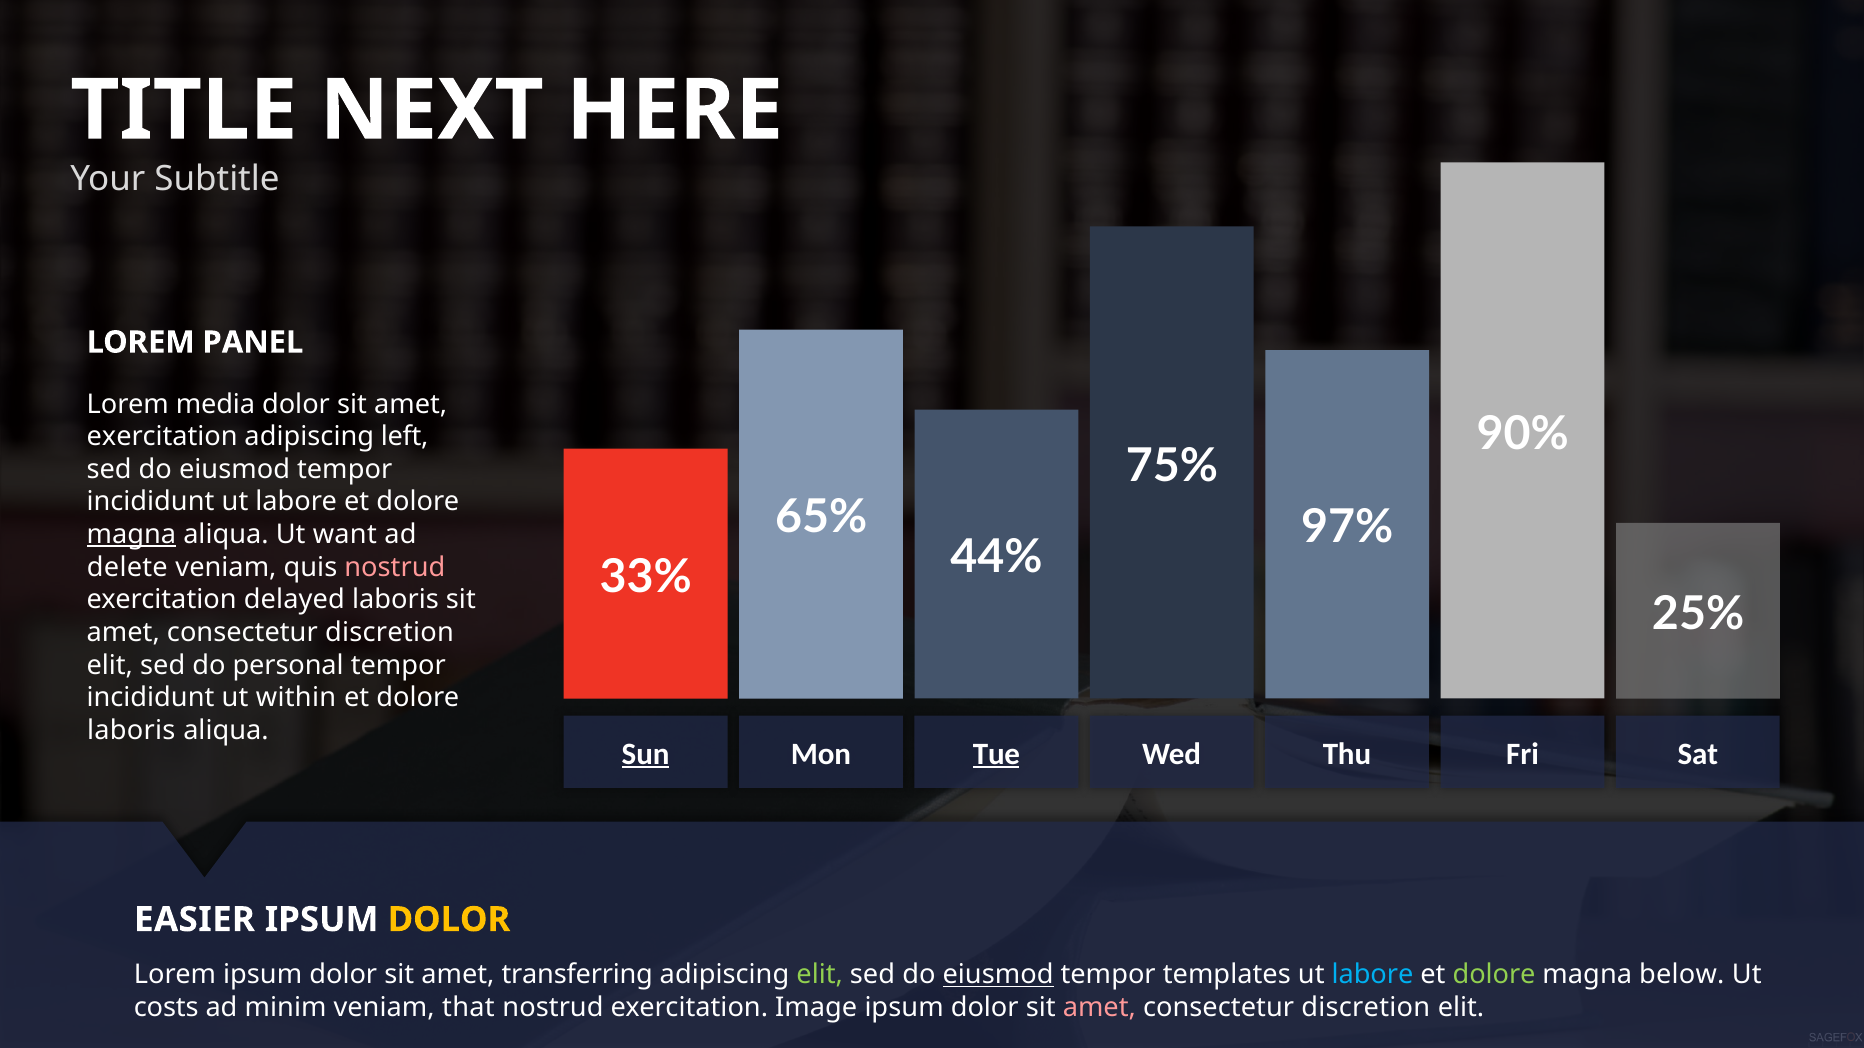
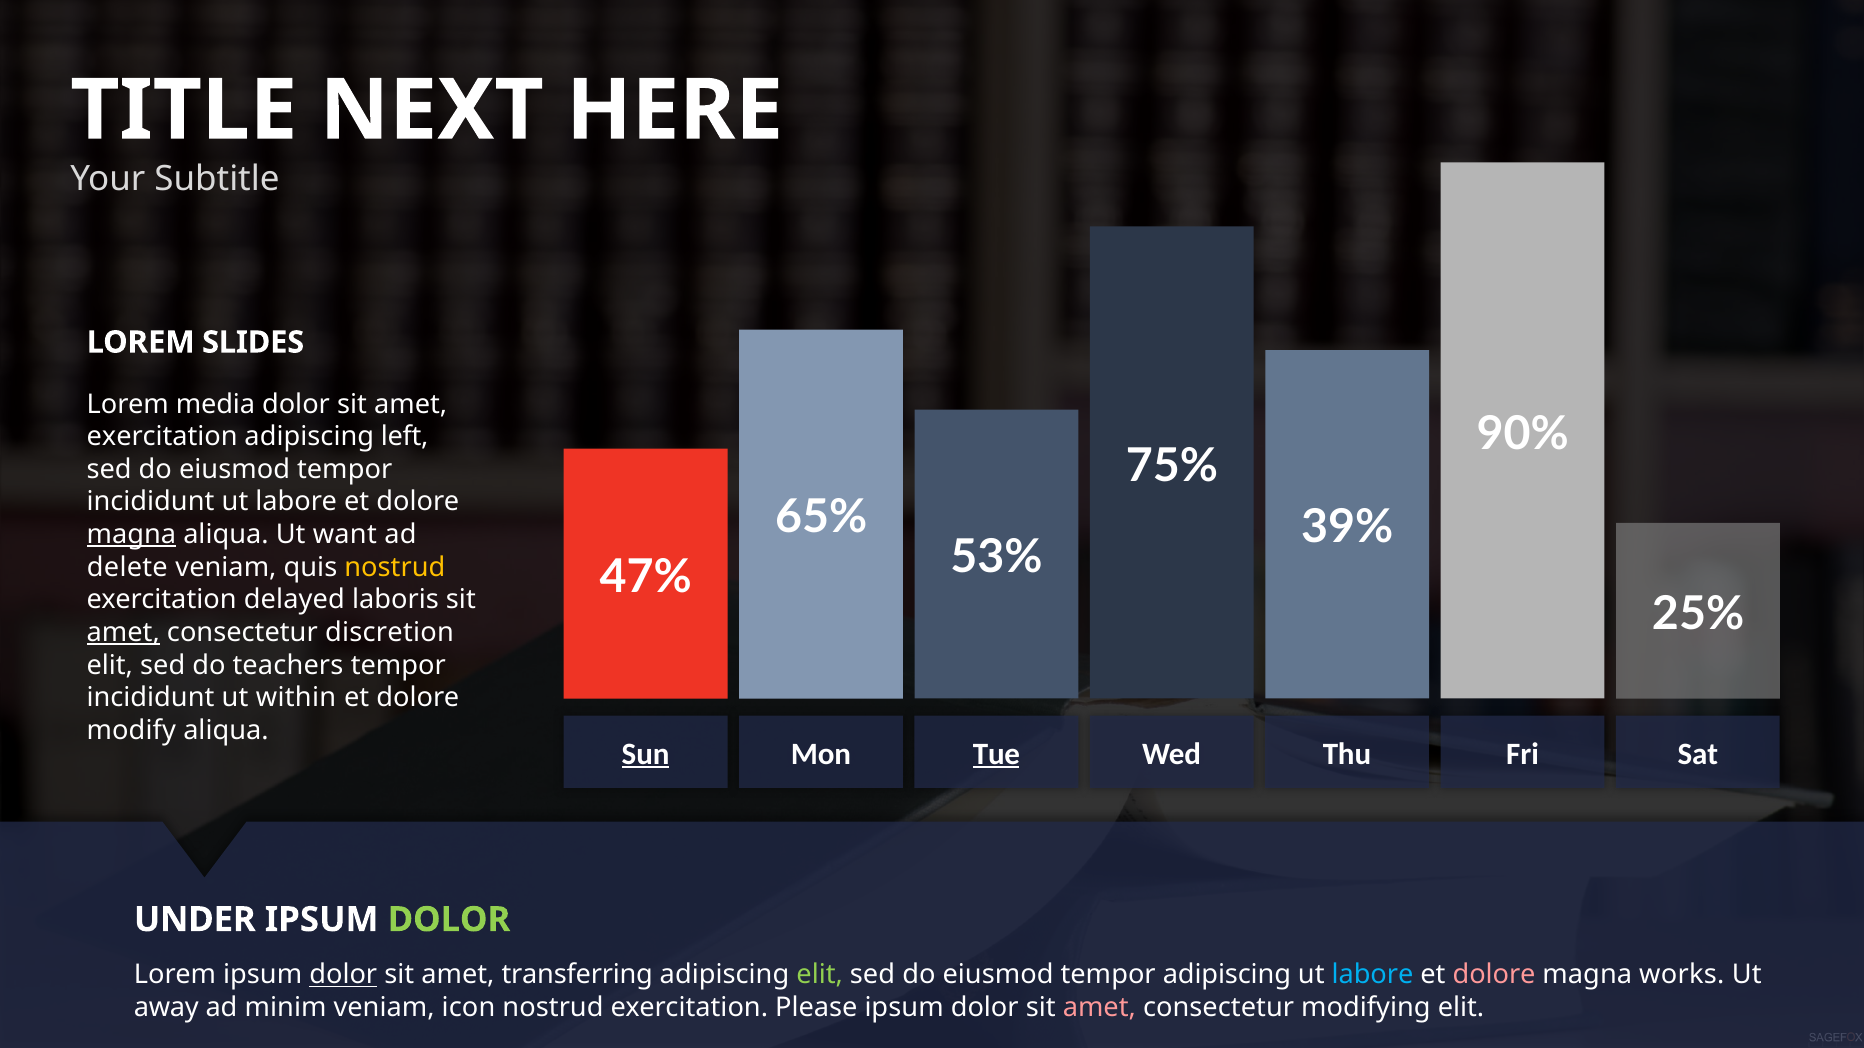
PANEL: PANEL -> SLIDES (253, 342)
97%: 97% -> 39% (1347, 528)
44%: 44% -> 53% (997, 558)
33%: 33% -> 47% (646, 577)
nostrud colour: pink -> yellow (395, 568)
amet underline: none -> present (123, 633)
personal: personal -> teachers (288, 665)
laboris: laboris -> modify (131, 731)
EASIER: EASIER -> UNDER (195, 920)
DOLOR colour: yellow -> light green (449, 920)
dolor underline: none -> present (343, 975)
eiusmod underline: present -> none (998, 975)
tempor templates: templates -> adipiscing (1227, 975)
dolore colour: light green -> pink (1494, 975)
below: below -> works (1682, 975)
costs: costs -> away (166, 1008)
that: that -> icon (468, 1008)
Image: Image -> Please (816, 1008)
discretion: discretion -> modifying (1366, 1008)
